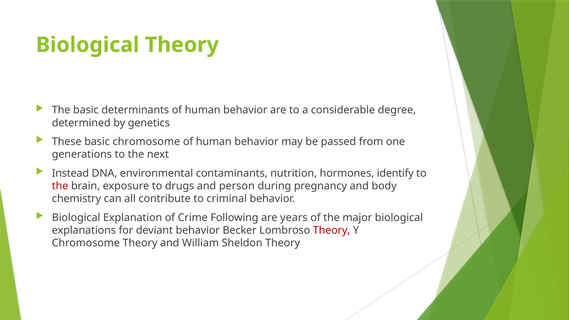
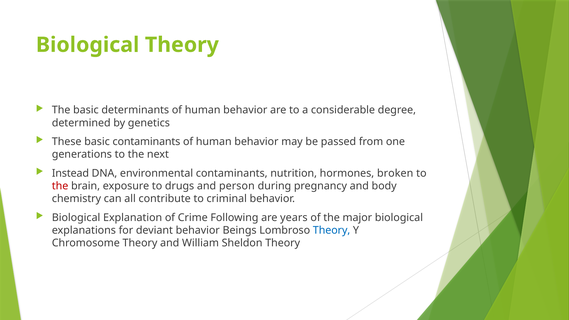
basic chromosome: chromosome -> contaminants (146, 142)
identify: identify -> broken (395, 173)
Becker: Becker -> Beings (240, 230)
Theory colour: red -> blue (332, 230)
